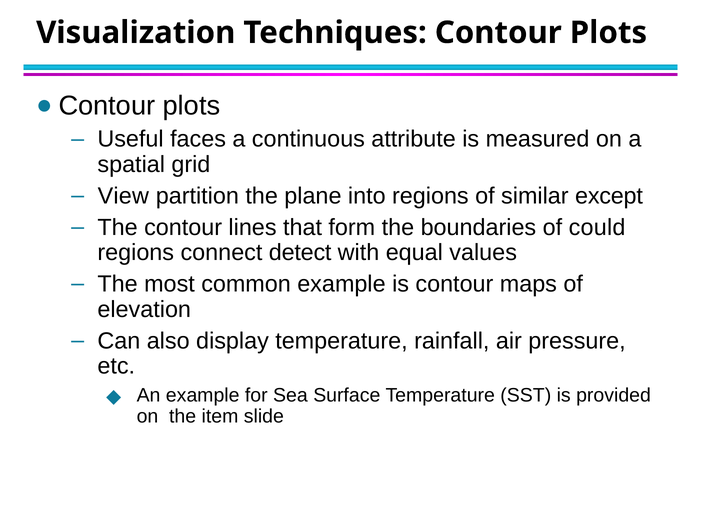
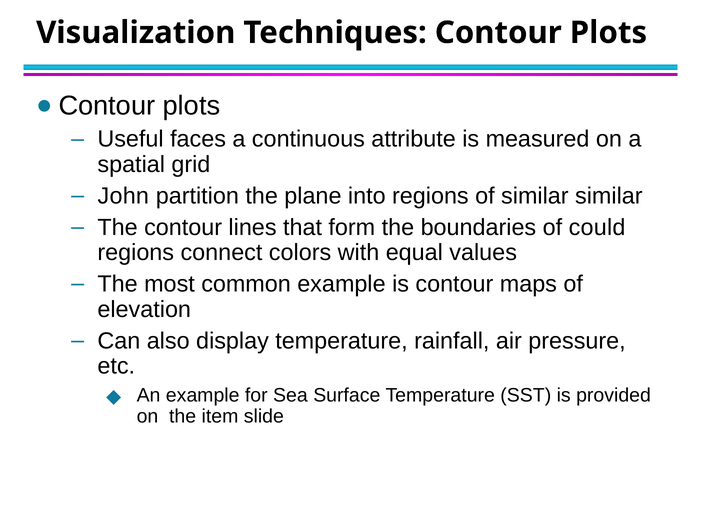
View: View -> John (123, 196)
similar except: except -> similar (609, 196)
detect: detect -> colors (300, 253)
